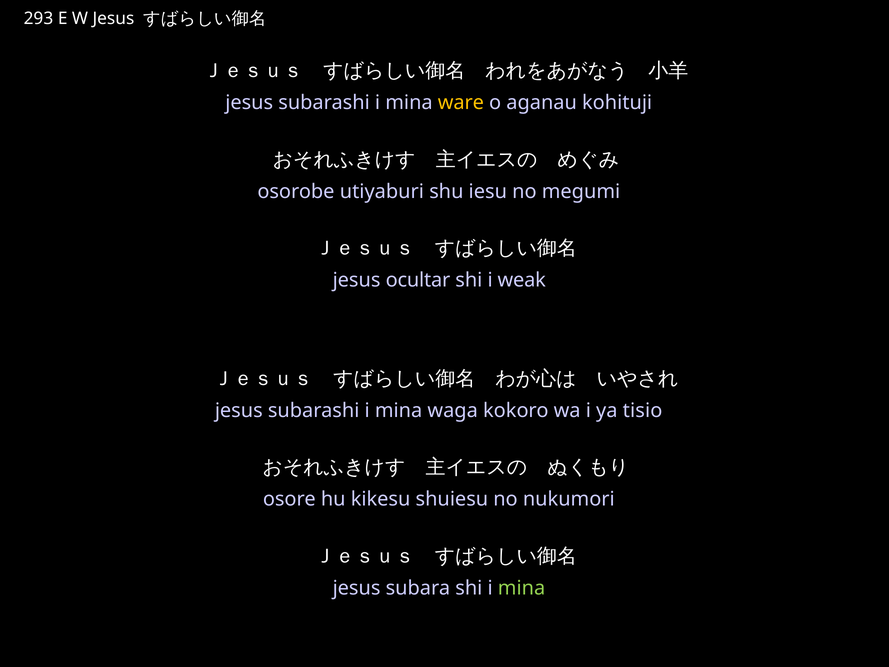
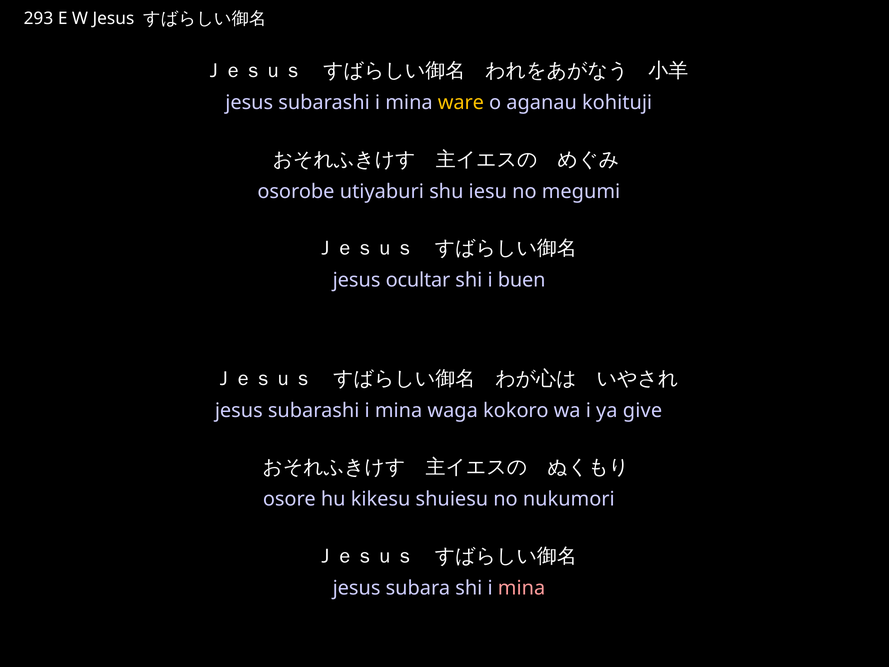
weak: weak -> buen (522, 280)
tisio: tisio -> give (643, 410)
mina colour: light green -> pink (522, 588)
